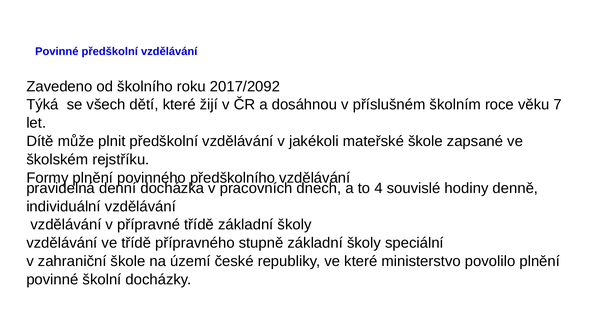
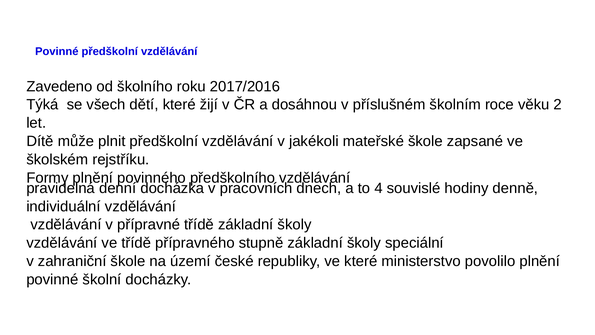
2017/2092: 2017/2092 -> 2017/2016 (245, 86)
7: 7 -> 2 (558, 105)
